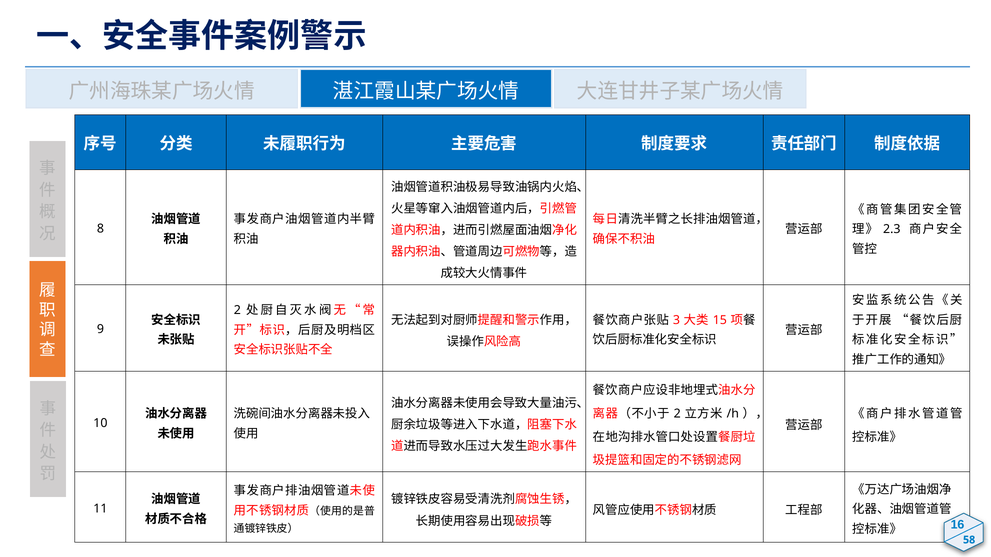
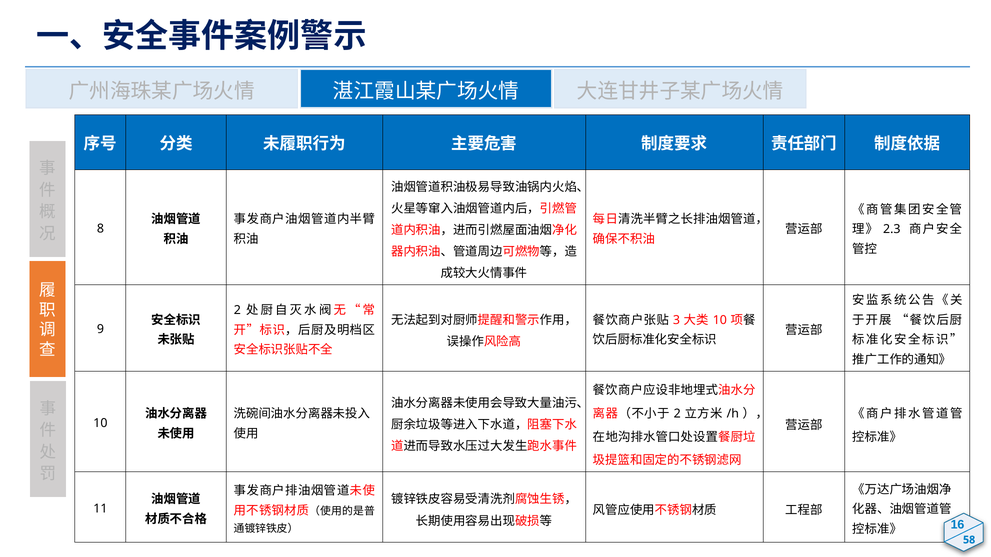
15: 15 -> 10 (720, 320)
